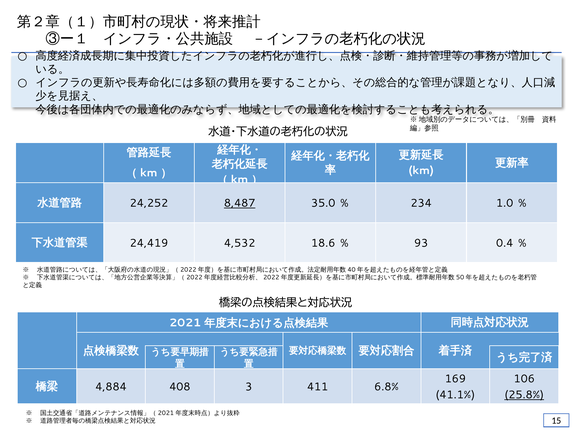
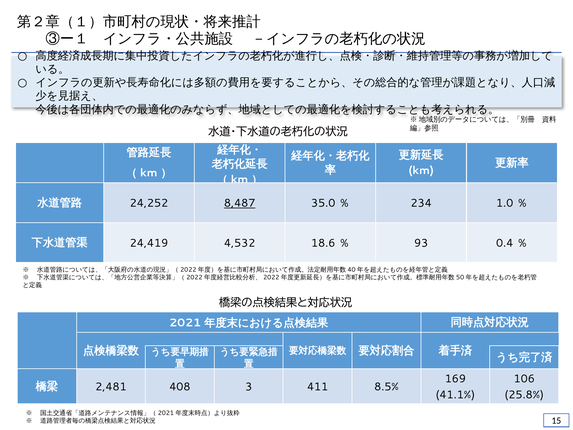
4,884: 4,884 -> 2,481 (111, 387)
6.8%: 6.8% -> 8.5% (386, 387)
25.8% underline: present -> none (524, 395)
